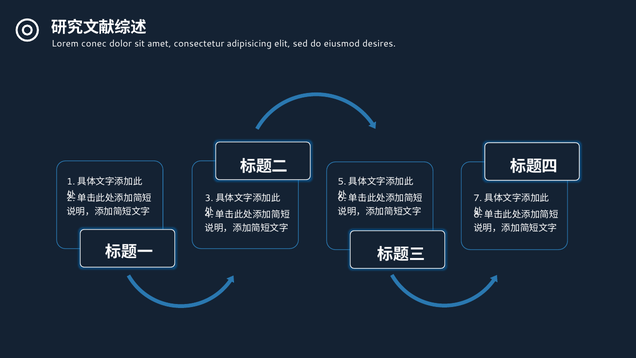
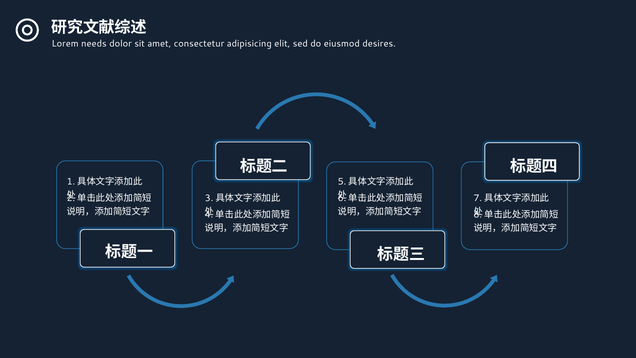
conec: conec -> needs (94, 44)
